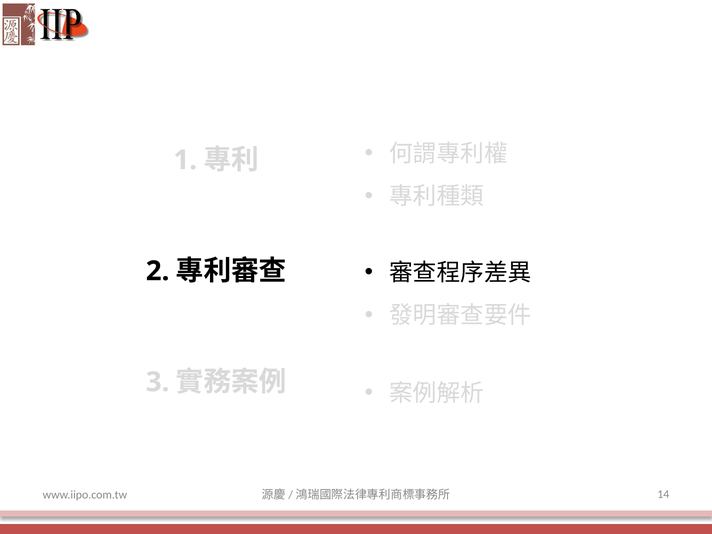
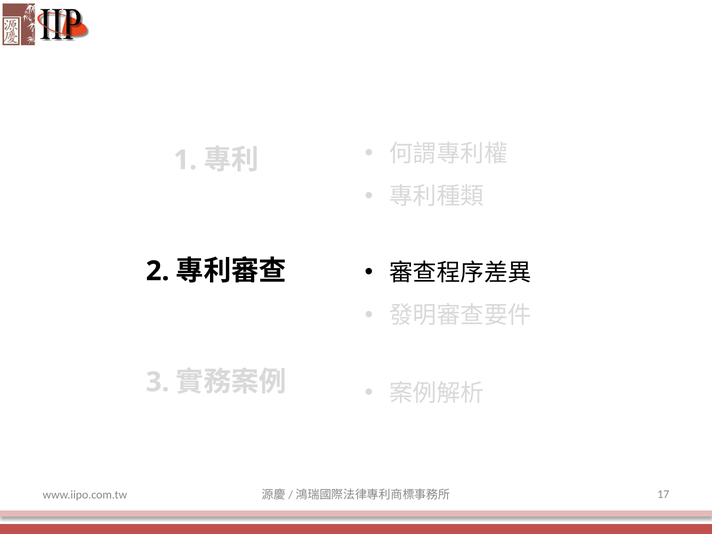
14: 14 -> 17 (663, 495)
